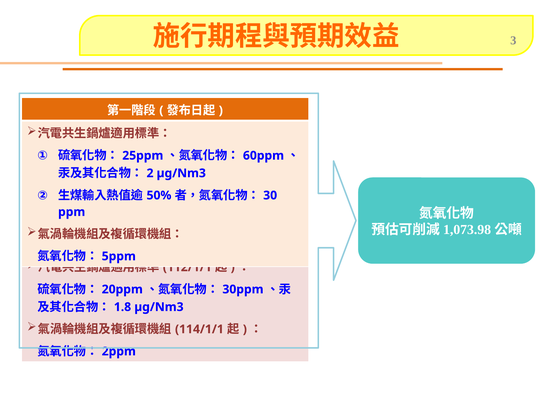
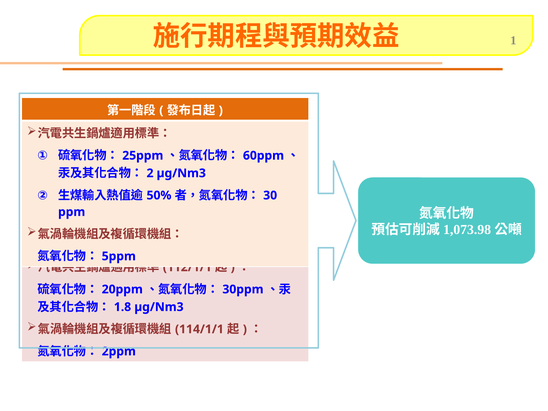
3: 3 -> 1 (513, 40)
